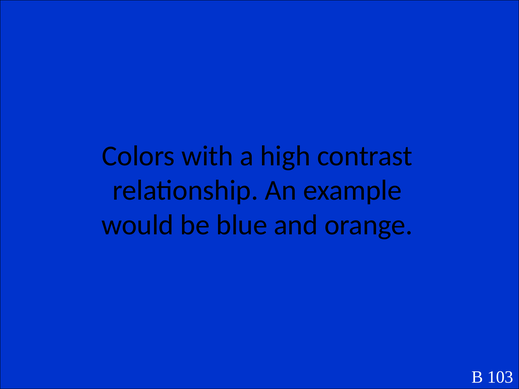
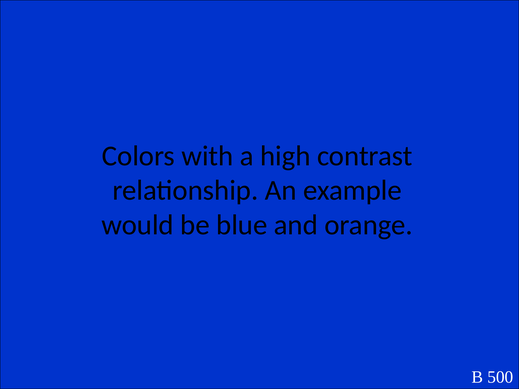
103: 103 -> 500 (500, 377)
